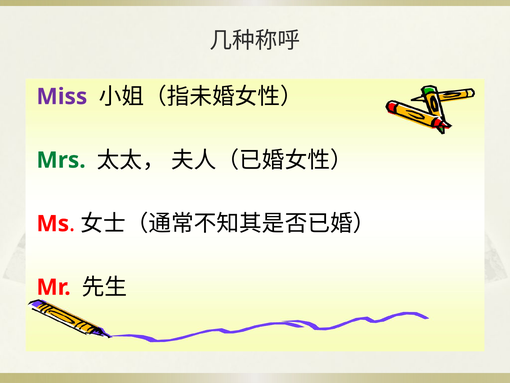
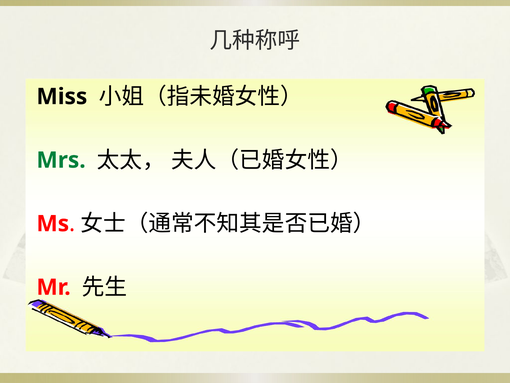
Miss colour: purple -> black (62, 96)
